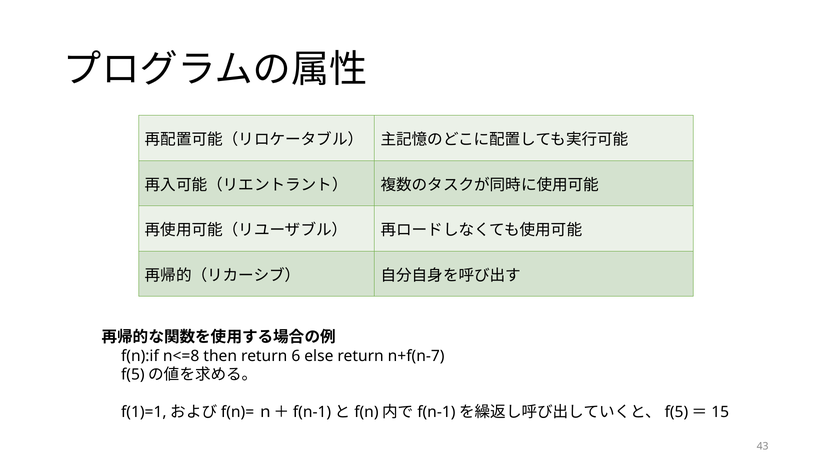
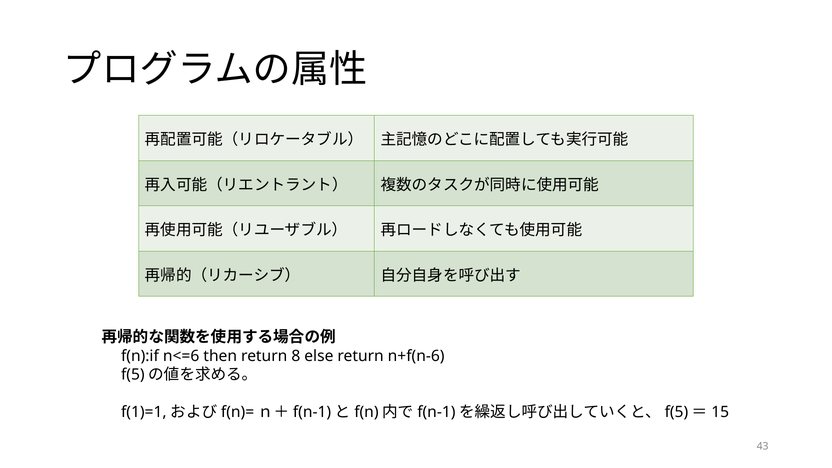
n<=8: n<=8 -> n<=6 (181, 356)
6: 6 -> 8 (296, 356)
n+f(n-7: n+f(n-7 -> n+f(n-6 (416, 356)
